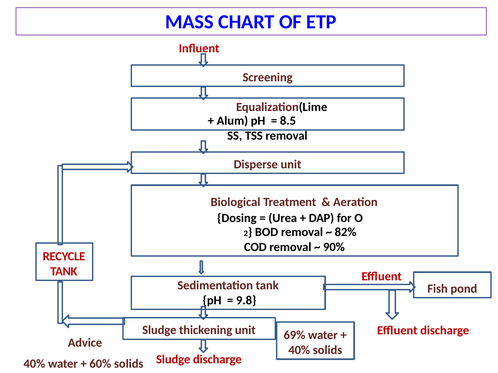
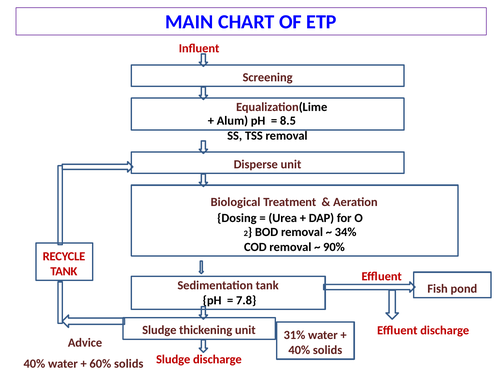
MASS: MASS -> MAIN (189, 22)
82%: 82% -> 34% (346, 232)
9.8: 9.8 -> 7.8 (246, 301)
69%: 69% -> 31% (294, 336)
